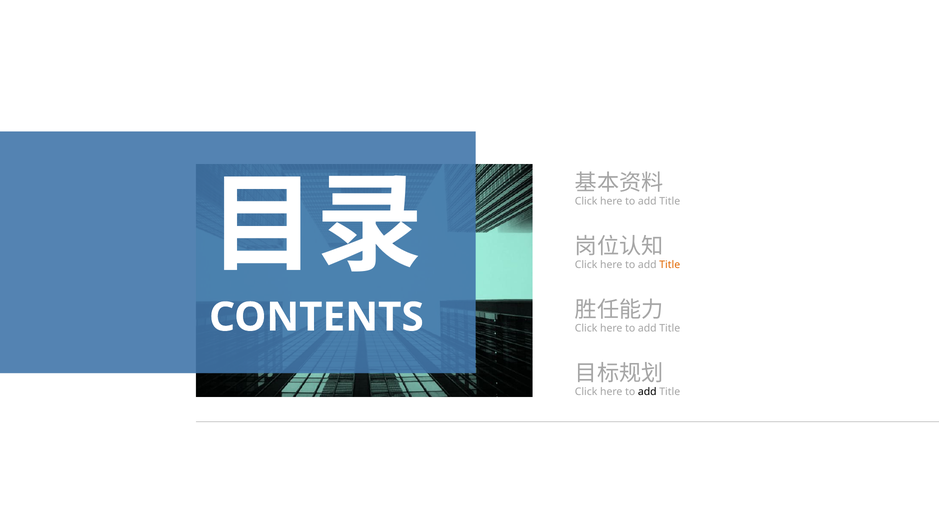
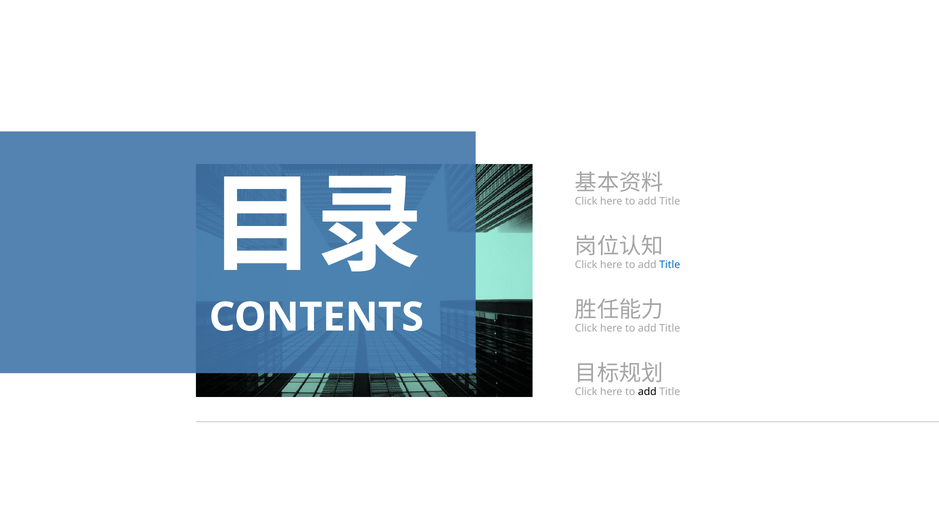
Title colour: orange -> blue (670, 265)
